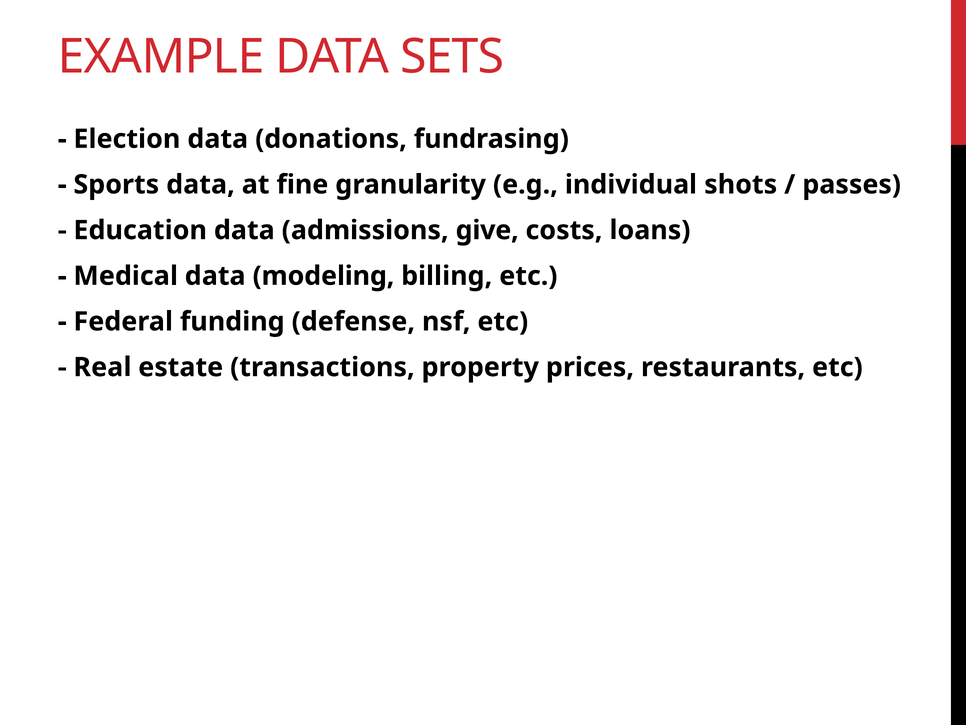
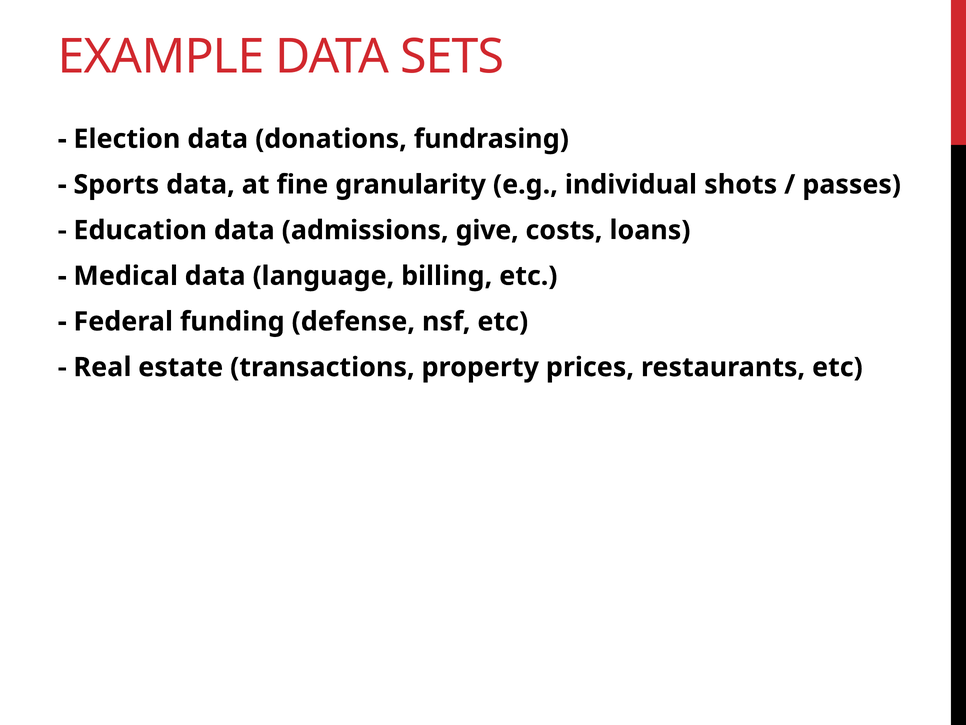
modeling: modeling -> language (323, 276)
